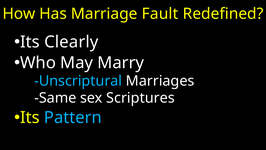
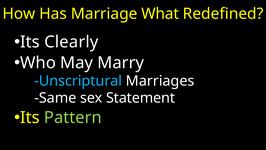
Fault: Fault -> What (160, 14)
Scriptures: Scriptures -> Statement (141, 98)
Pattern colour: light blue -> light green (73, 117)
